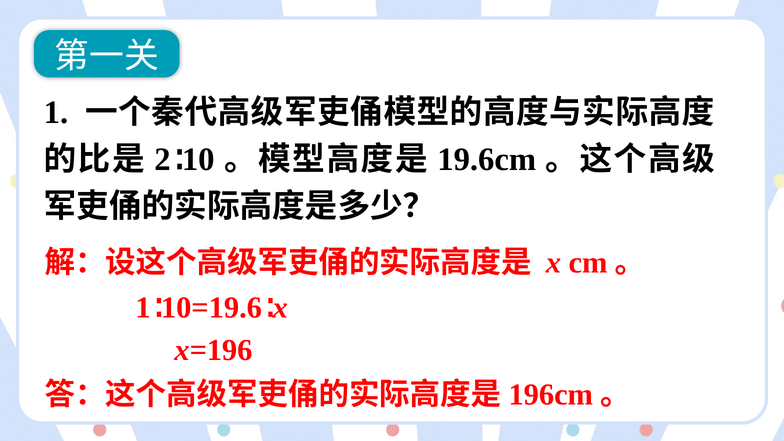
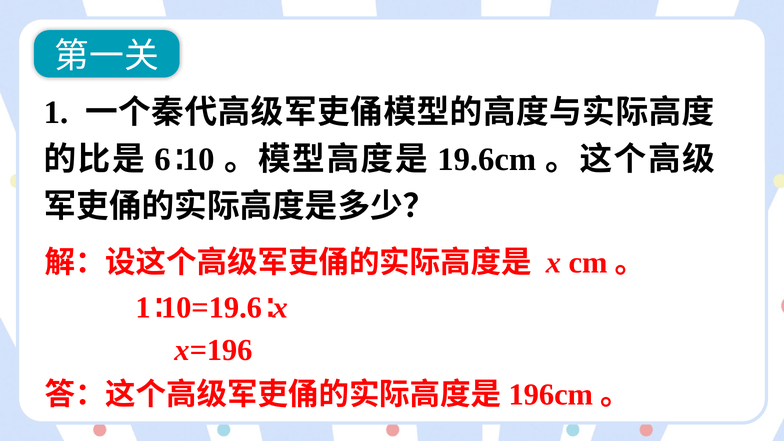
2: 2 -> 6 (163, 160)
